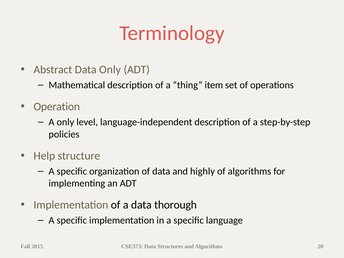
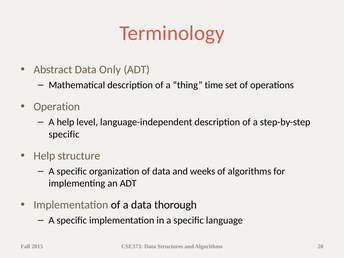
item: item -> time (214, 85)
A only: only -> help (65, 122)
policies: policies -> specific (64, 134)
highly: highly -> weeks (203, 171)
